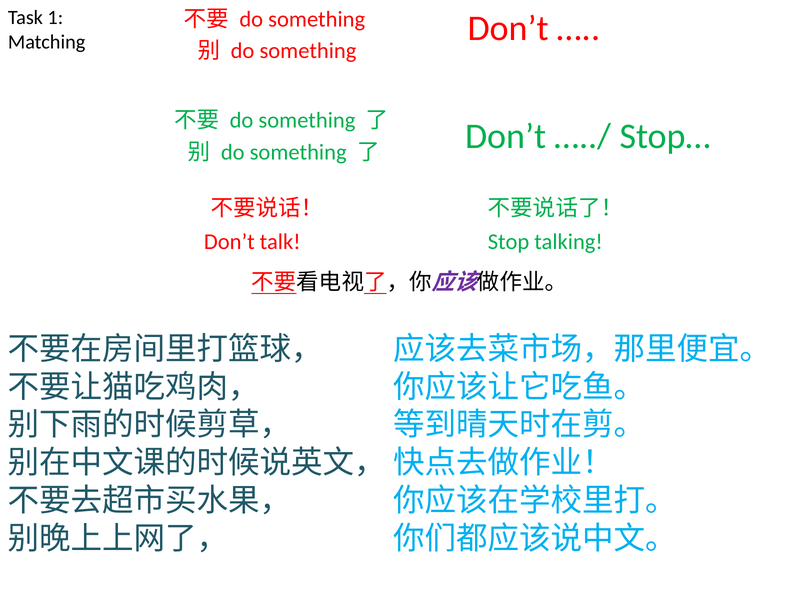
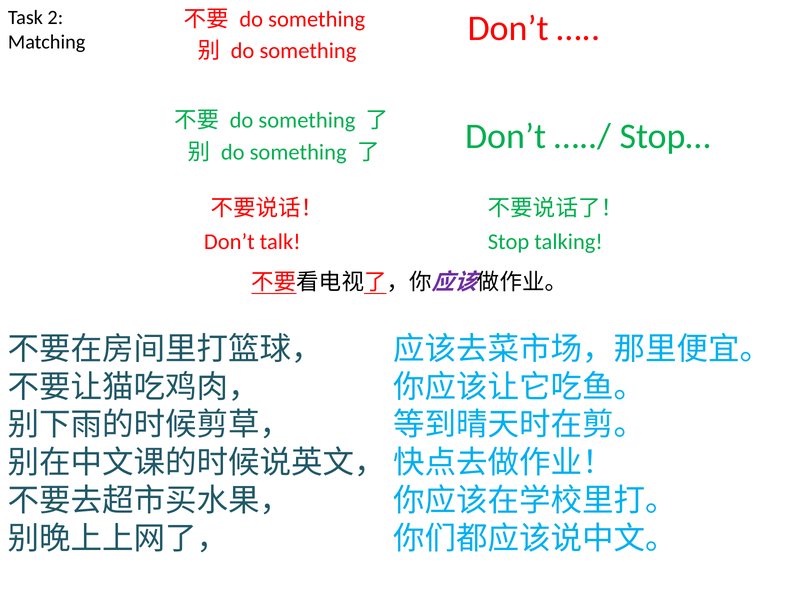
1: 1 -> 2 (55, 18)
